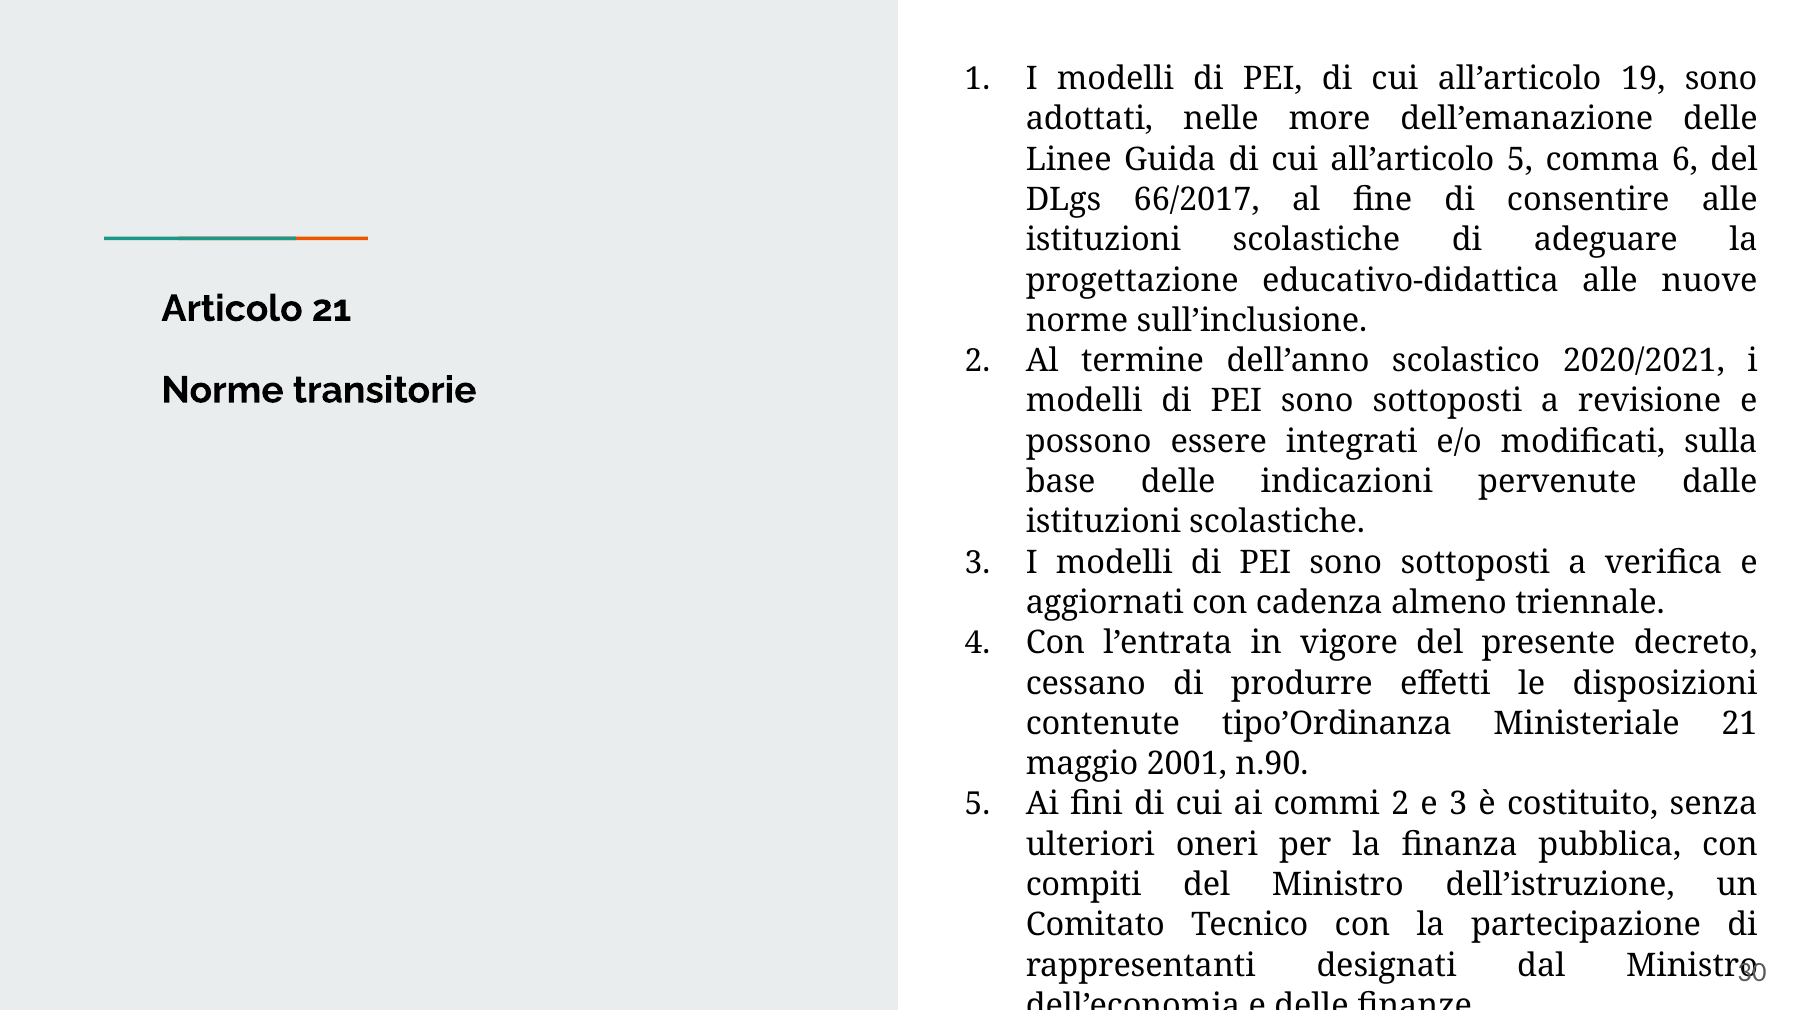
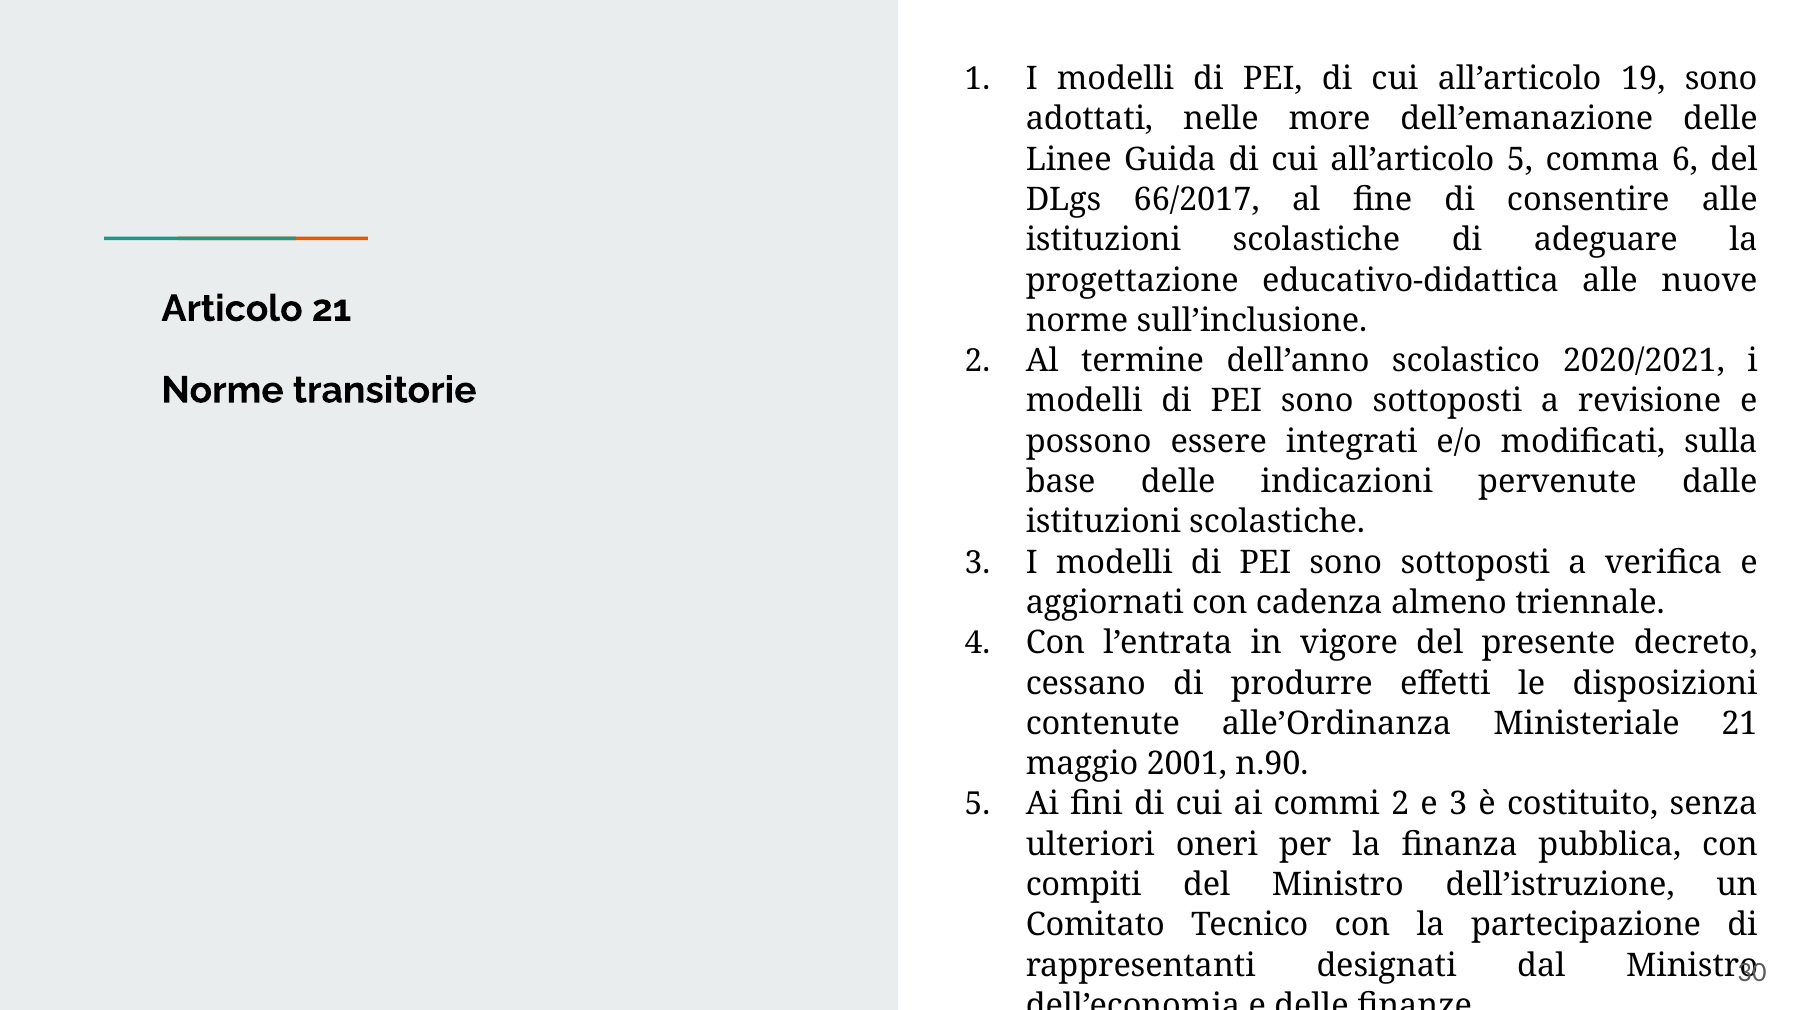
tipo’Ordinanza: tipo’Ordinanza -> alle’Ordinanza (1337, 724)
